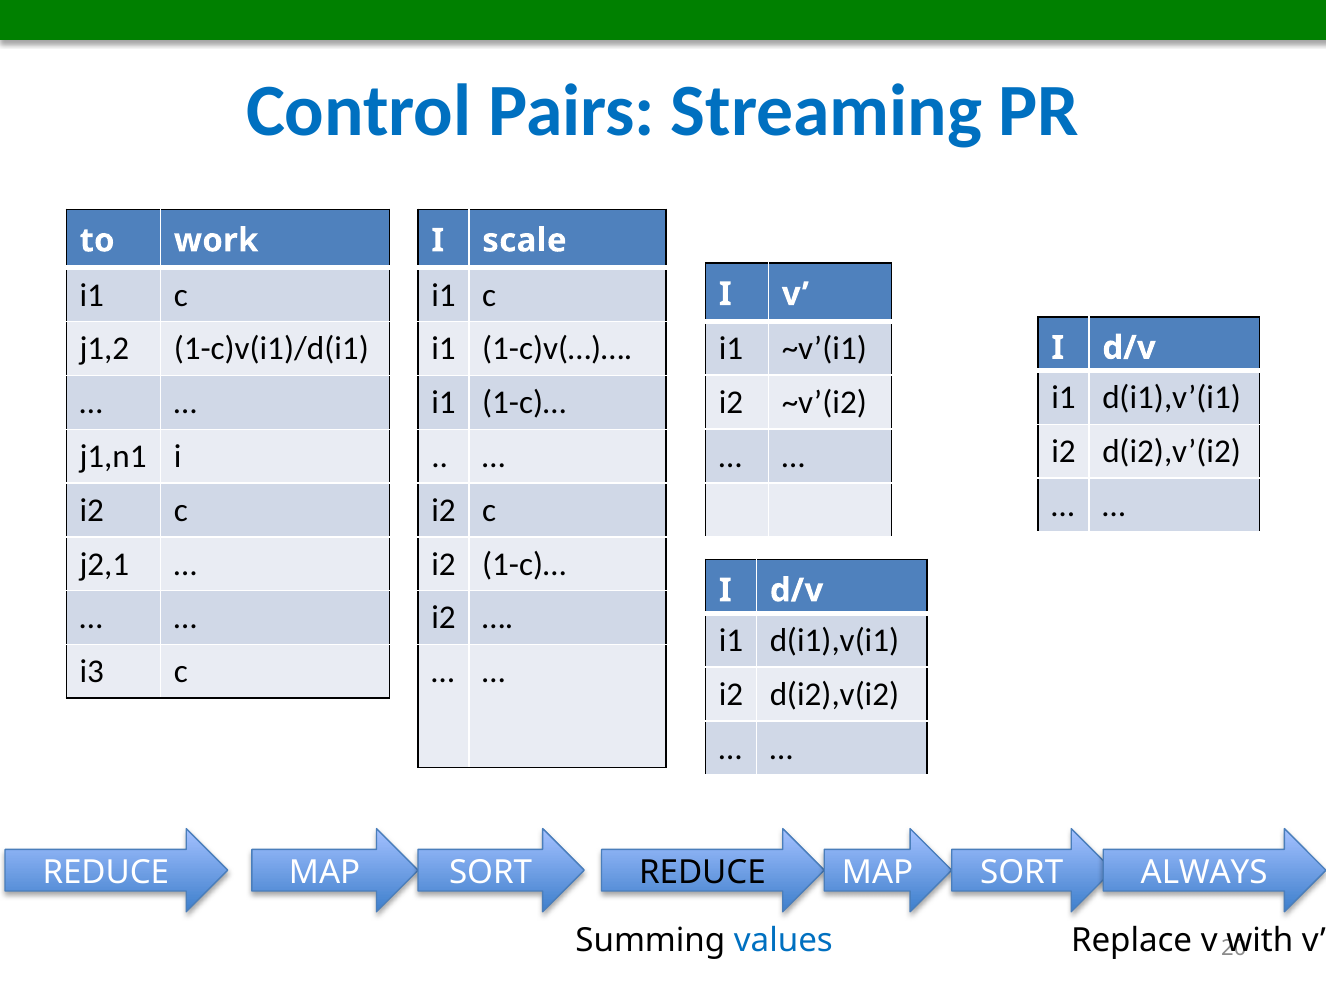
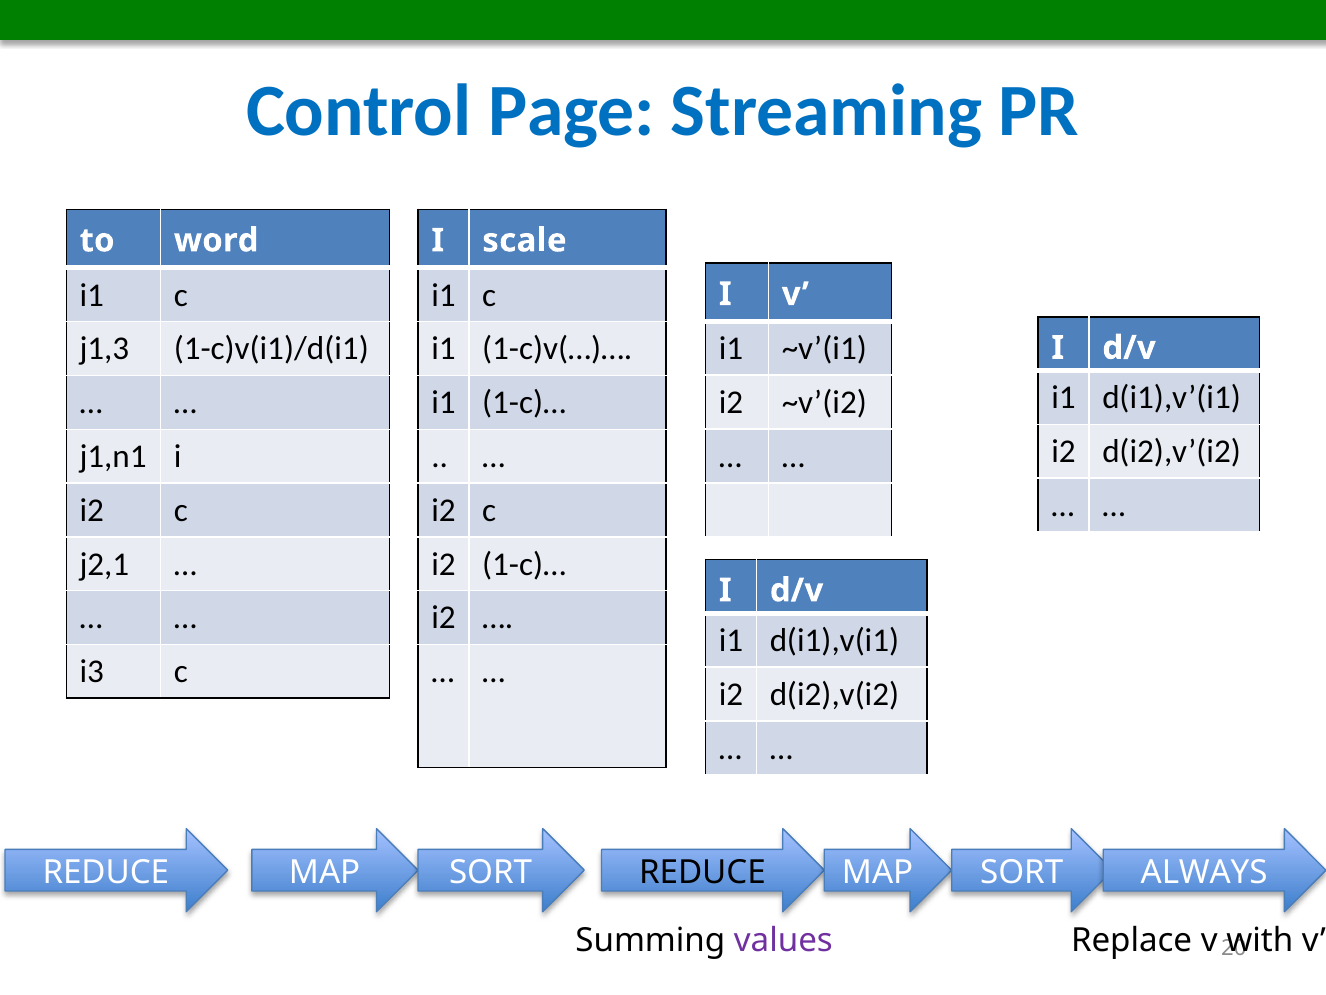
Pairs: Pairs -> Page (571, 111)
work: work -> word (216, 240)
j1,2: j1,2 -> j1,3 (104, 349)
values colour: blue -> purple (783, 940)
